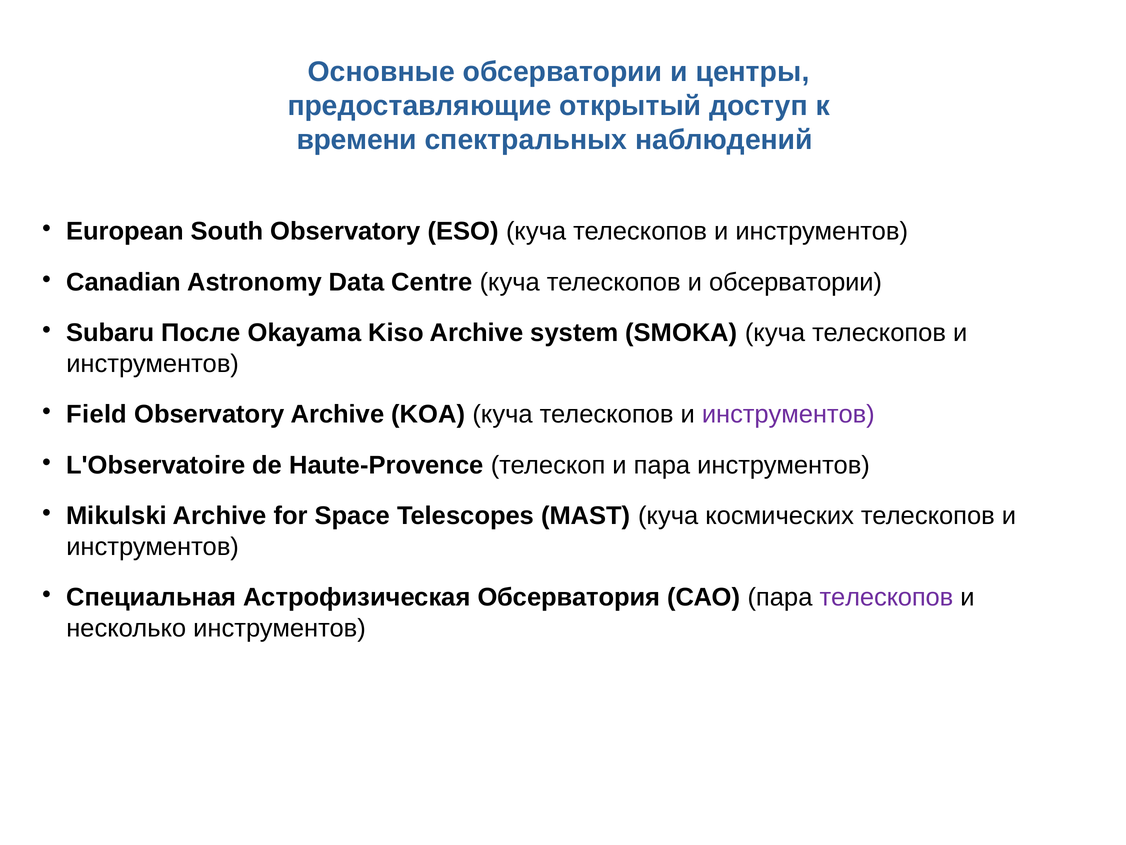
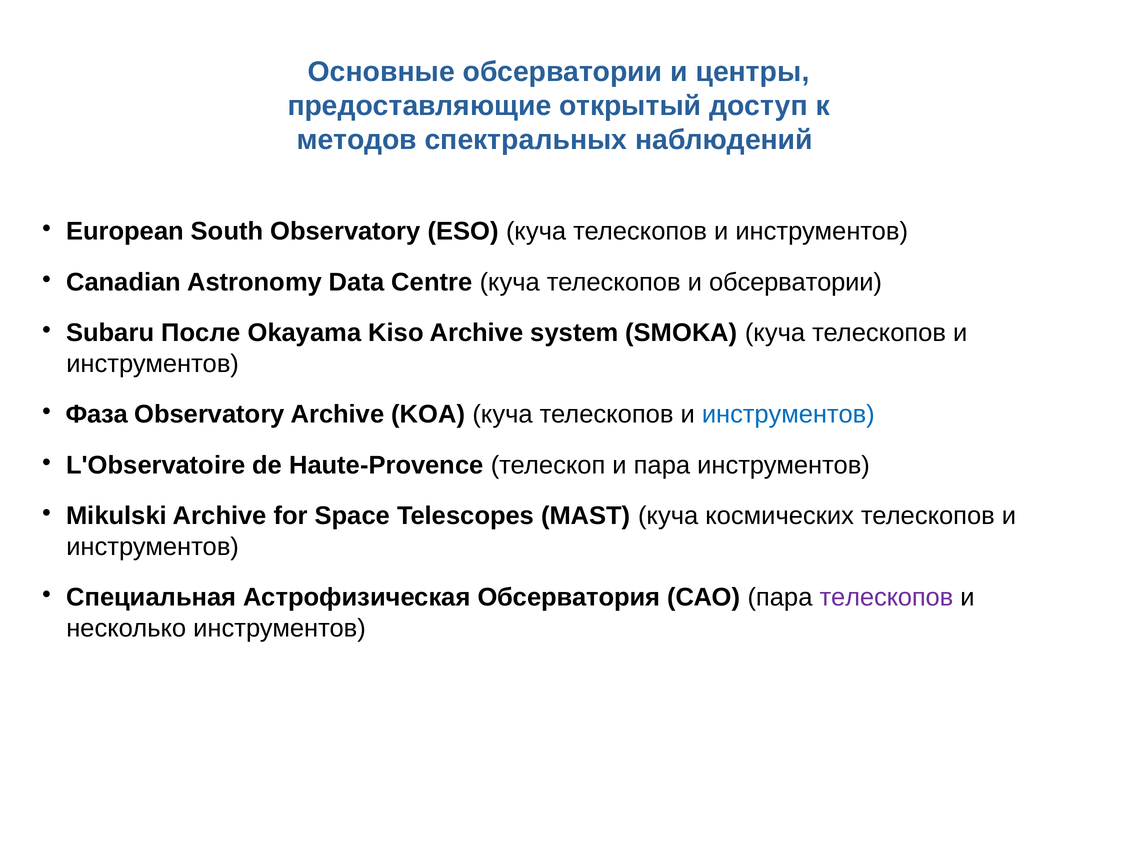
времени: времени -> методов (357, 140)
Field: Field -> Фаза (97, 414)
инструментов colour: purple -> blue (788, 414)
